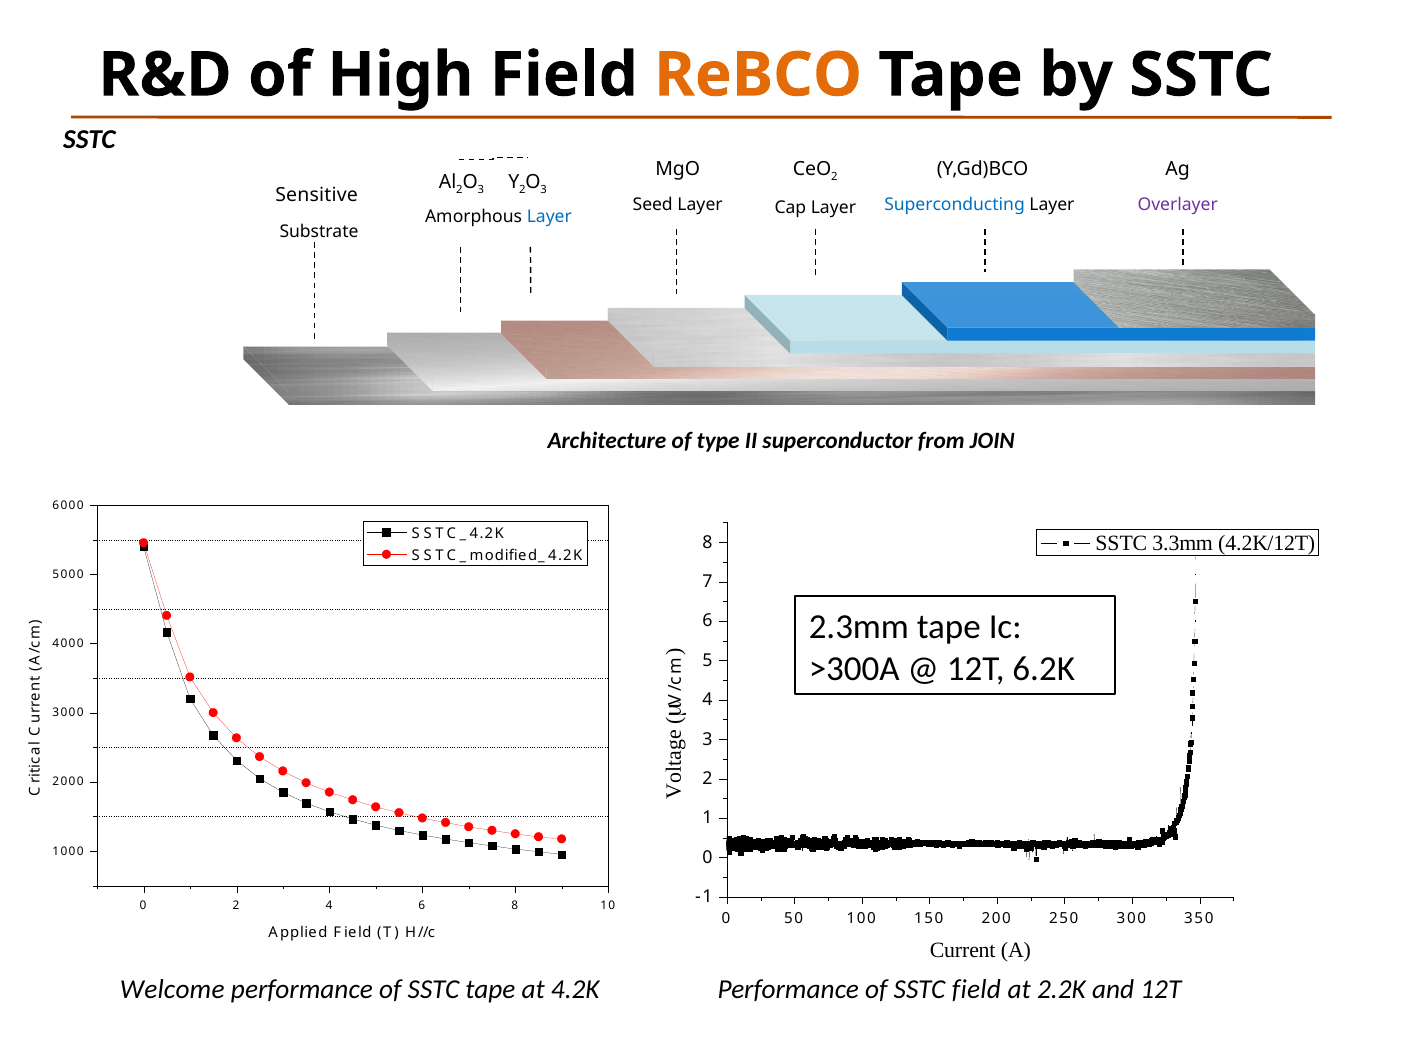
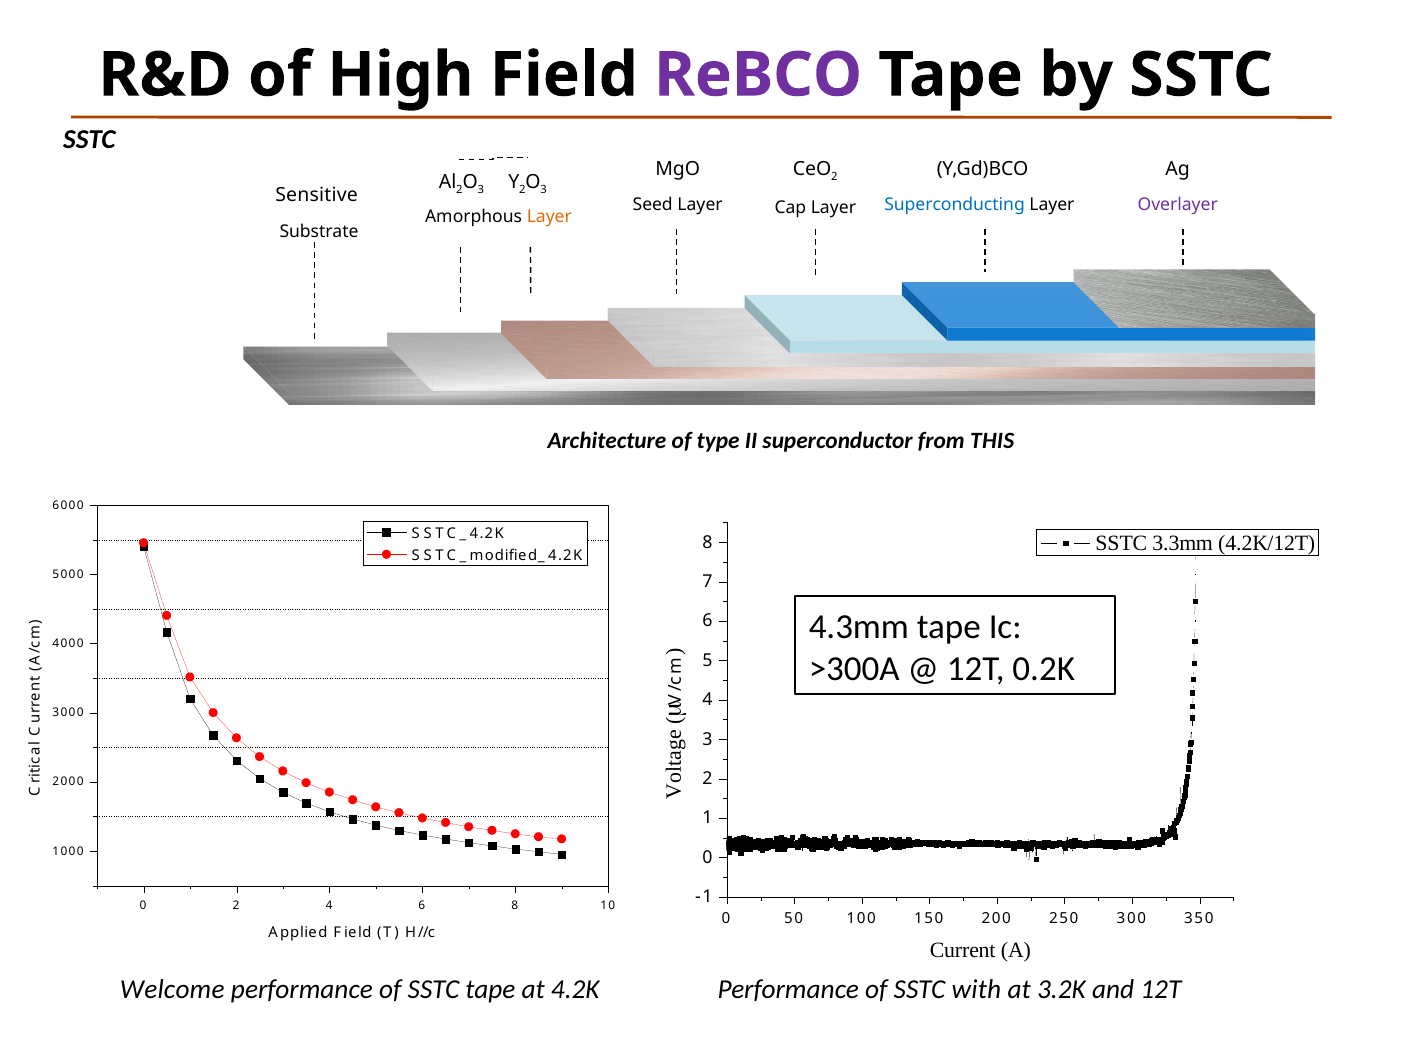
ReBCO colour: orange -> purple (758, 75)
Layer colour: blue -> orange (549, 216)
JOIN: JOIN -> THIS (992, 441)
2.3mm: 2.3mm -> 4.3mm (859, 627)
6.2K: 6.2K -> 0.2K (1044, 669)
SSTC field: field -> with (976, 989)
2.2K: 2.2K -> 3.2K (1061, 989)
